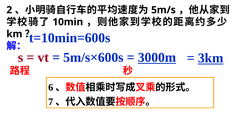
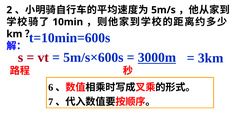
3km underline: present -> none (211, 58)
